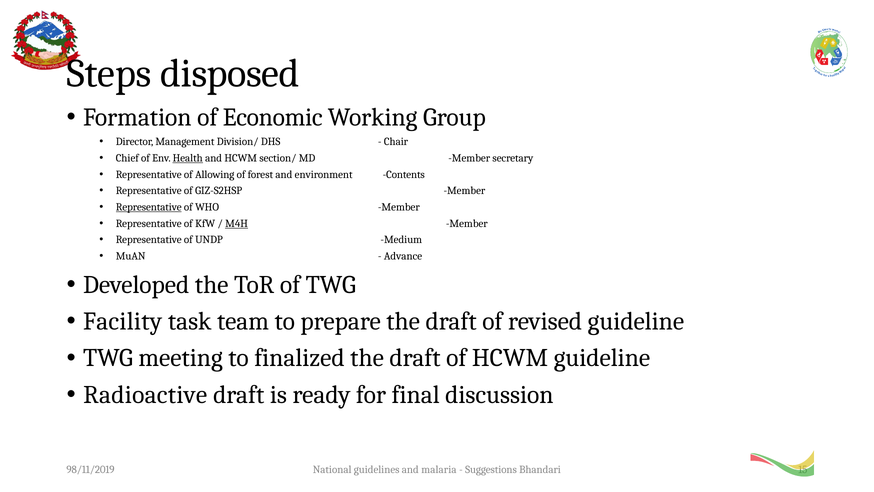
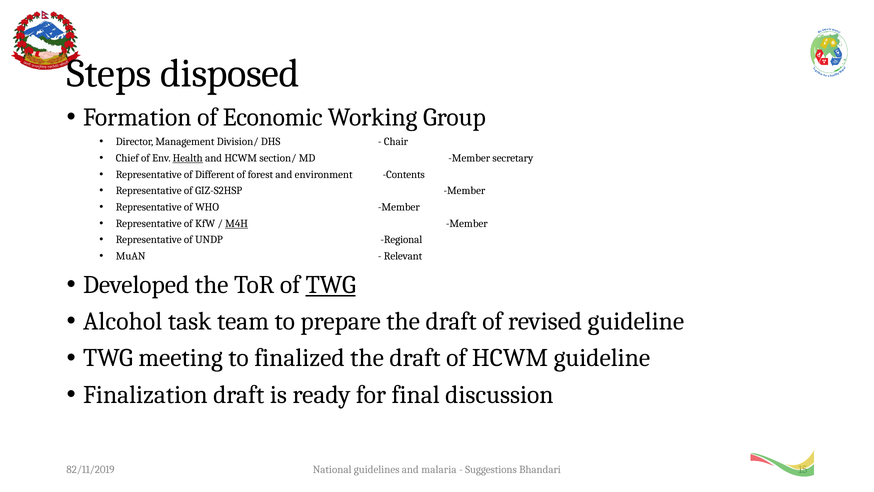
Allowing: Allowing -> Different (215, 174)
Representative underline: present -> none (149, 207)
Medium: Medium -> Regional (401, 240)
Advance: Advance -> Relevant (403, 256)
TWG underline: none -> present (331, 285)
Facility: Facility -> Alcohol (123, 321)
Radioactive: Radioactive -> Finalization (145, 394)
98/11/2019: 98/11/2019 -> 82/11/2019 (90, 469)
